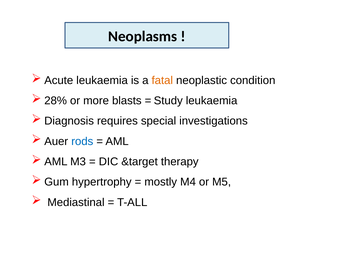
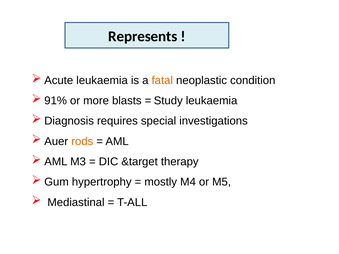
Neoplasms: Neoplasms -> Represents (143, 36)
28%: 28% -> 91% (56, 101)
rods colour: blue -> orange (82, 141)
